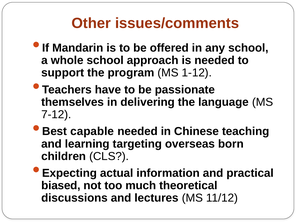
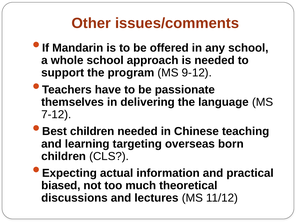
1-12: 1-12 -> 9-12 (197, 73)
Best capable: capable -> children (92, 131)
